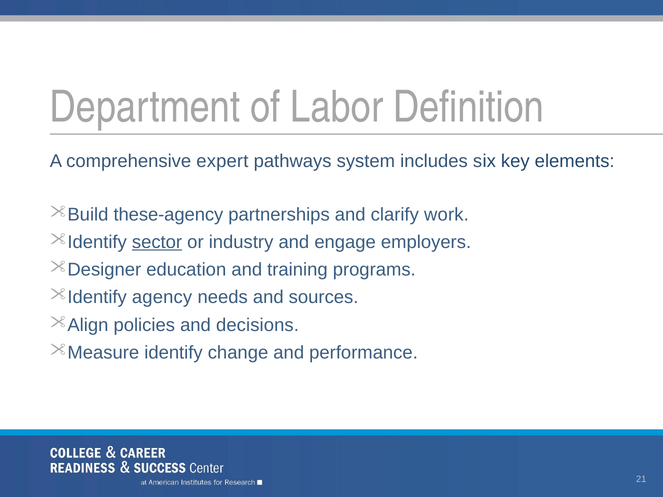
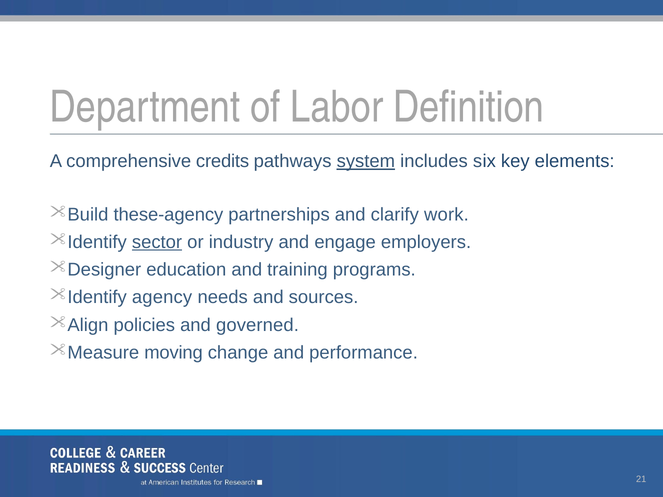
expert: expert -> credits (223, 161)
system underline: none -> present (366, 161)
decisions: decisions -> governed (257, 325)
identify: identify -> moving (174, 353)
